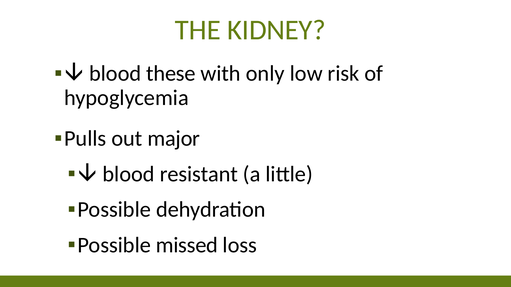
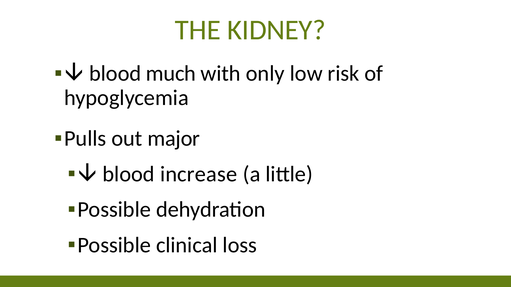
these: these -> much (171, 74)
resistant: resistant -> increase (199, 174)
missed: missed -> clinical (187, 246)
